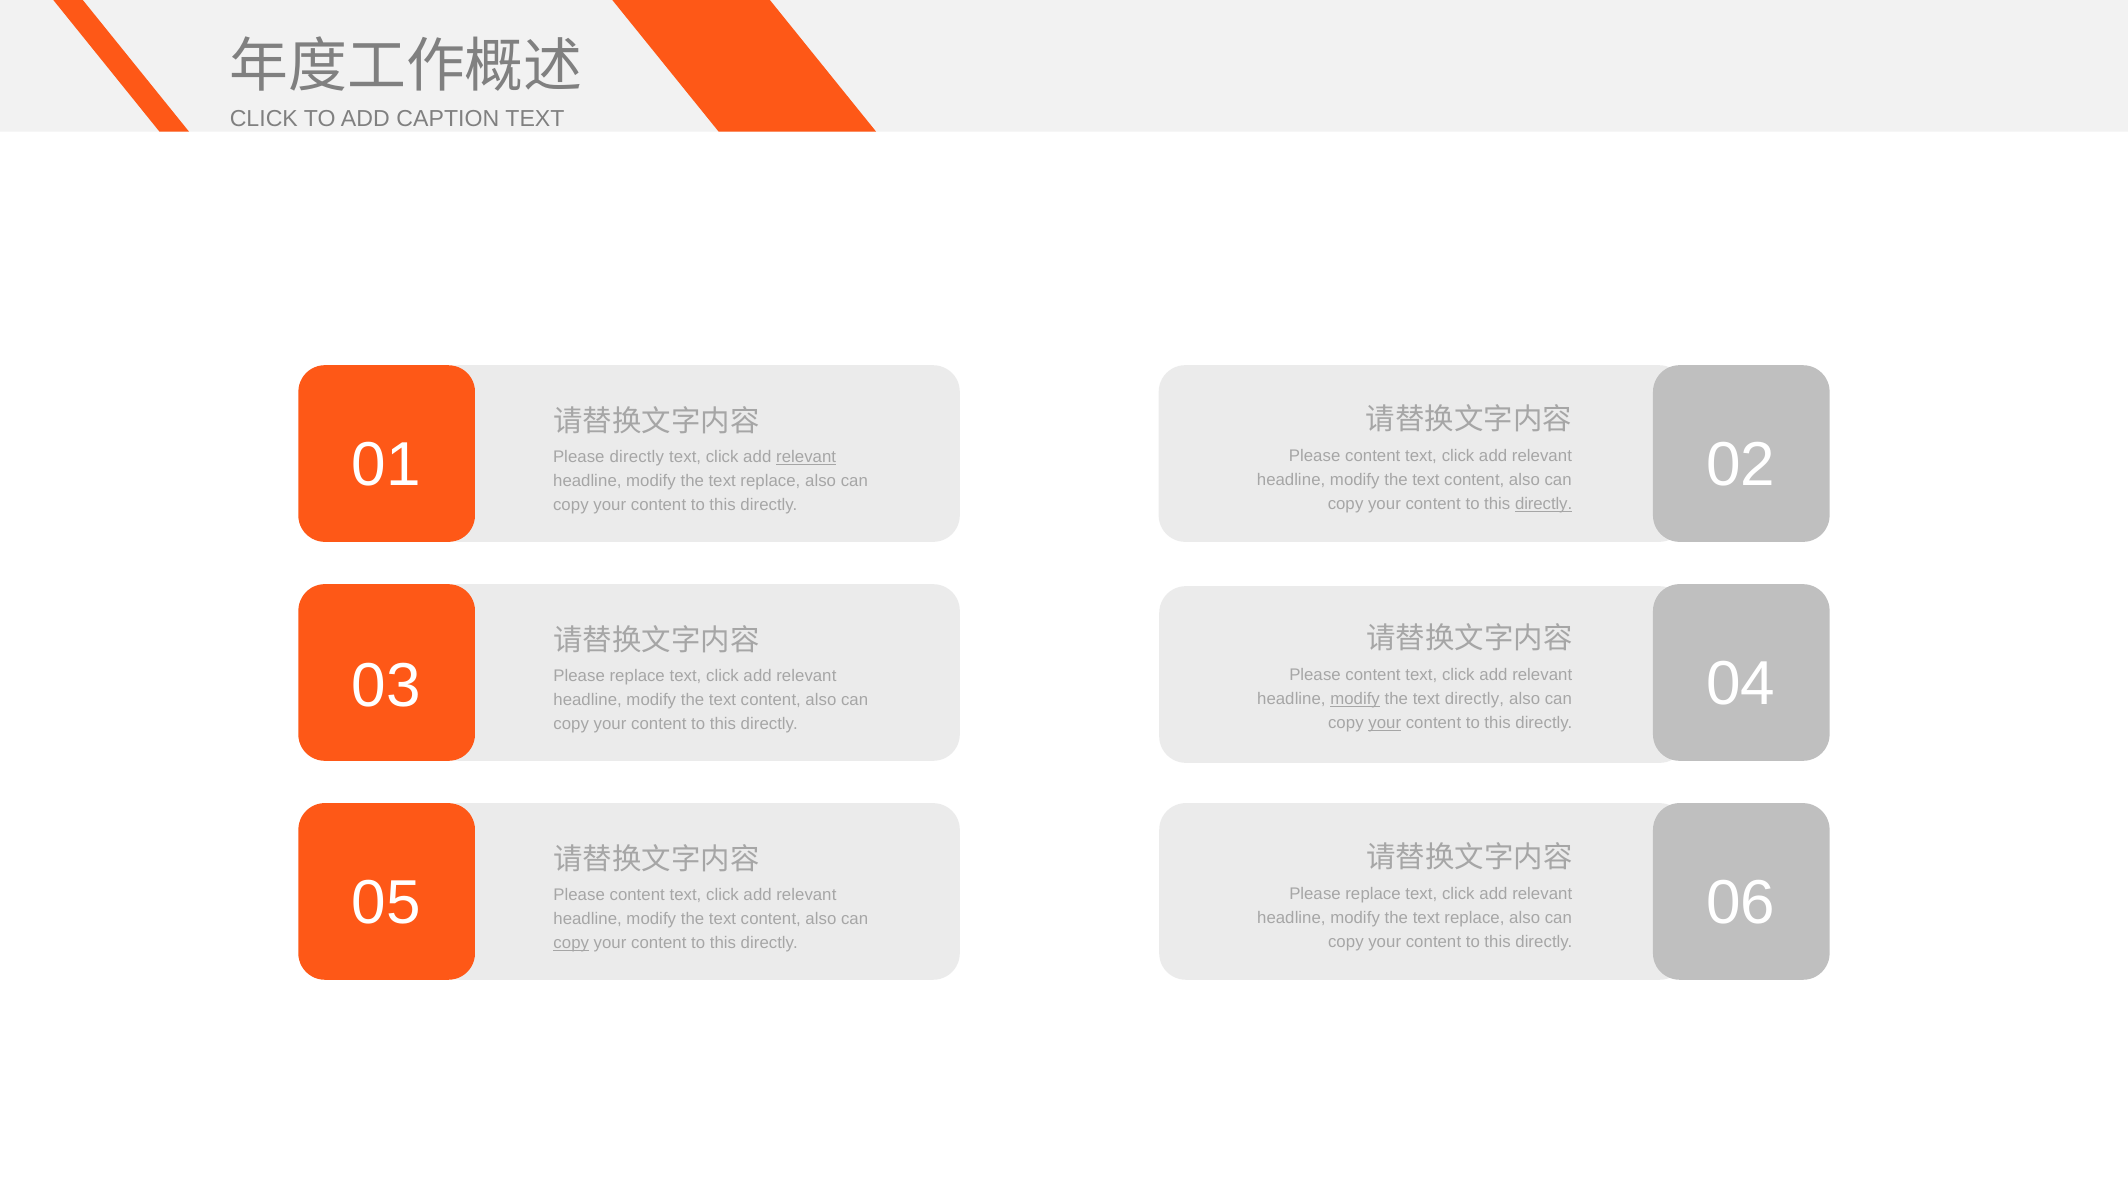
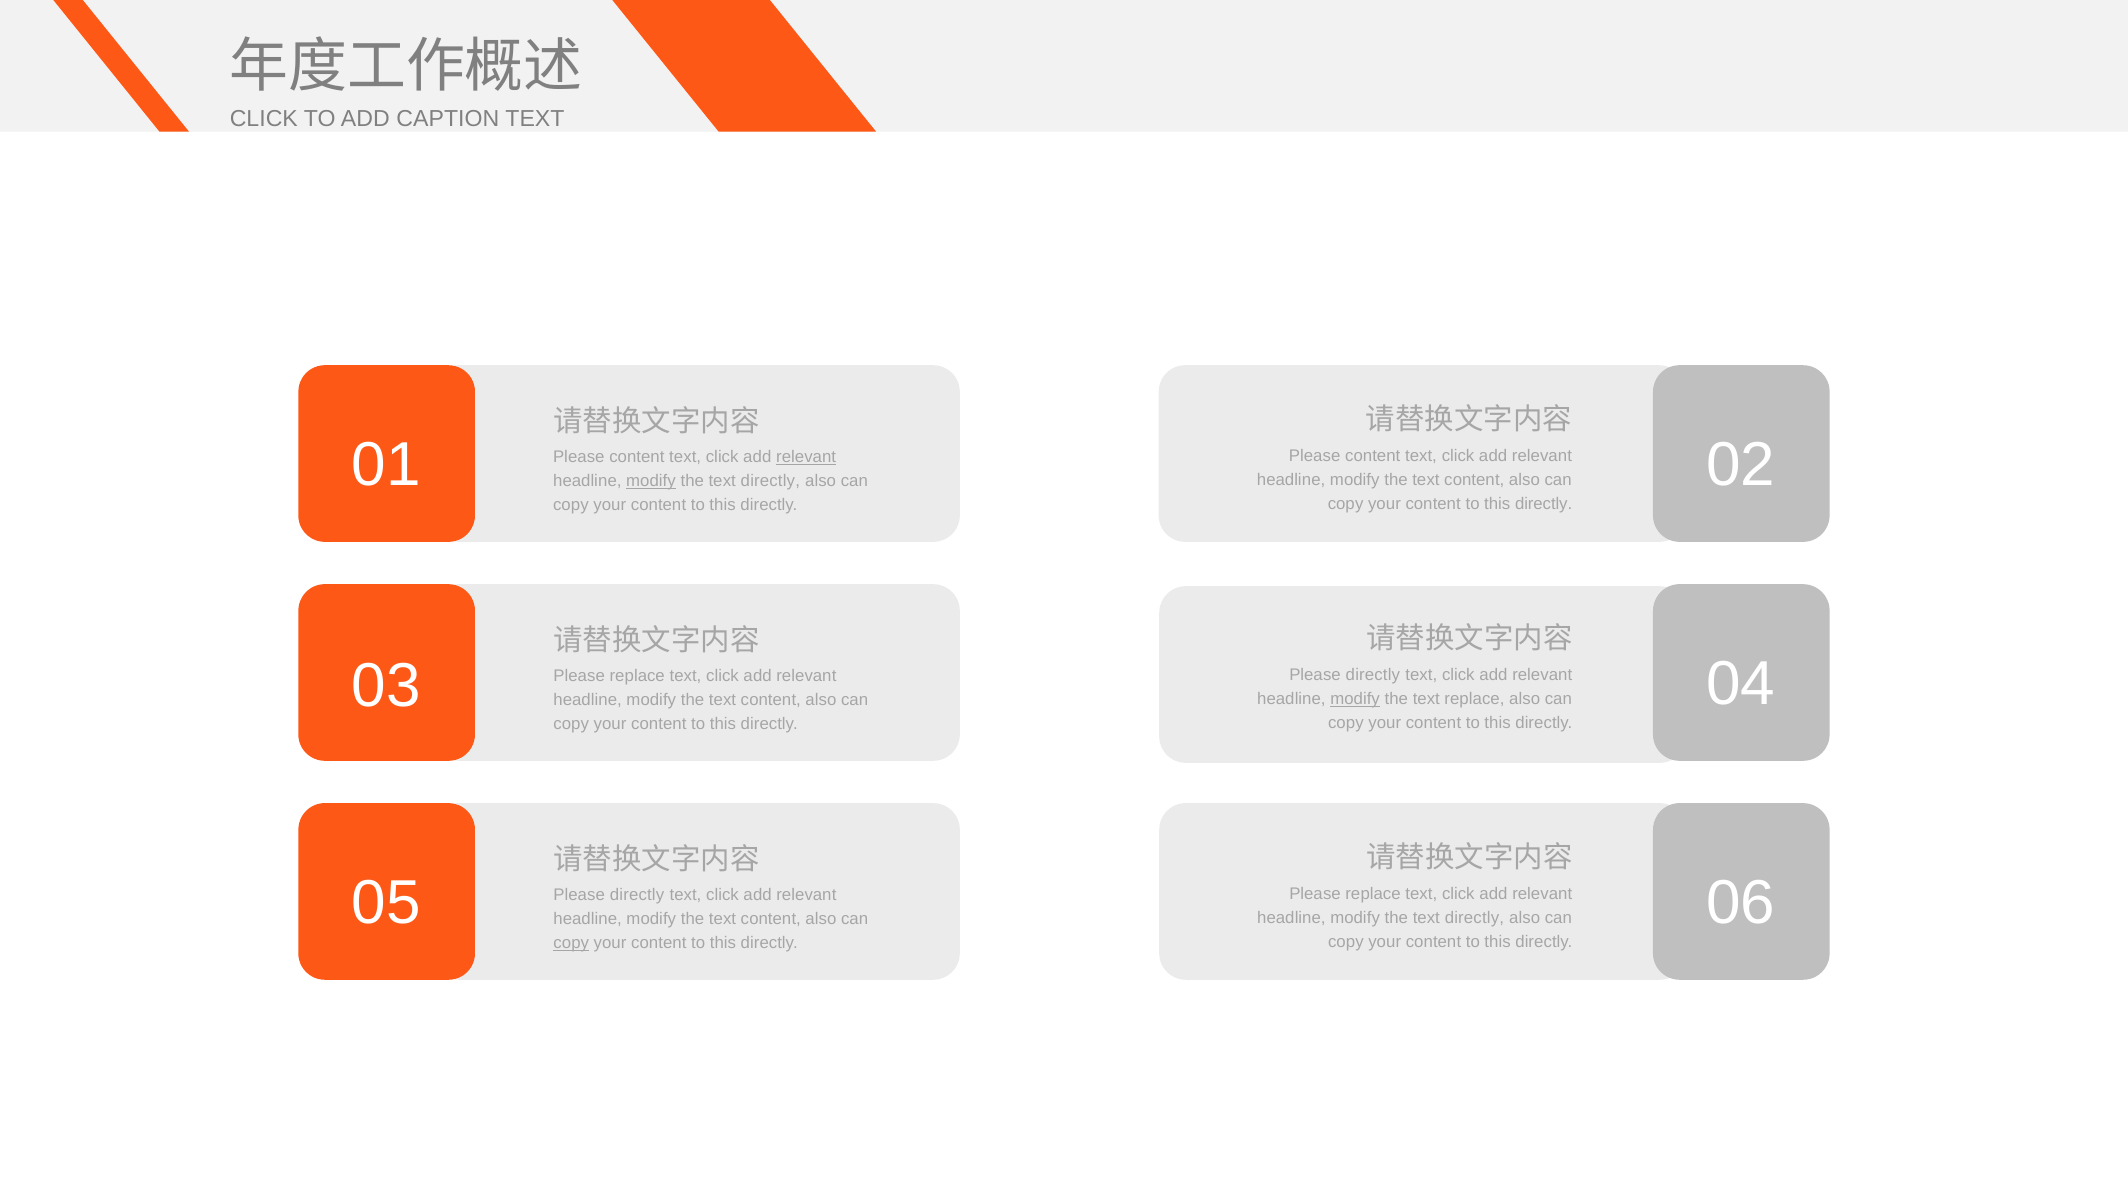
directly: directly -> content (637, 457)
modify underline: none -> present (651, 481)
replace: replace -> directly (770, 481)
directly underline: present -> none (1544, 504)
content: content -> directly (1373, 675)
text directly: directly -> replace (1474, 699)
your underline: present -> none (1385, 723)
content: content -> directly (637, 895)
replace: replace -> directly (1474, 918)
